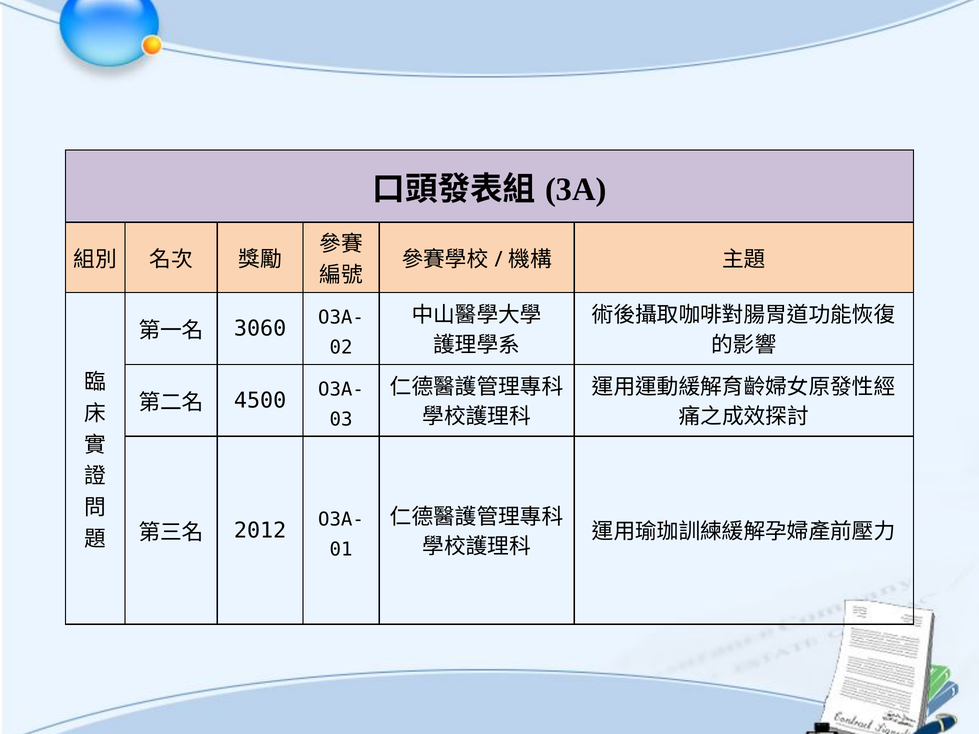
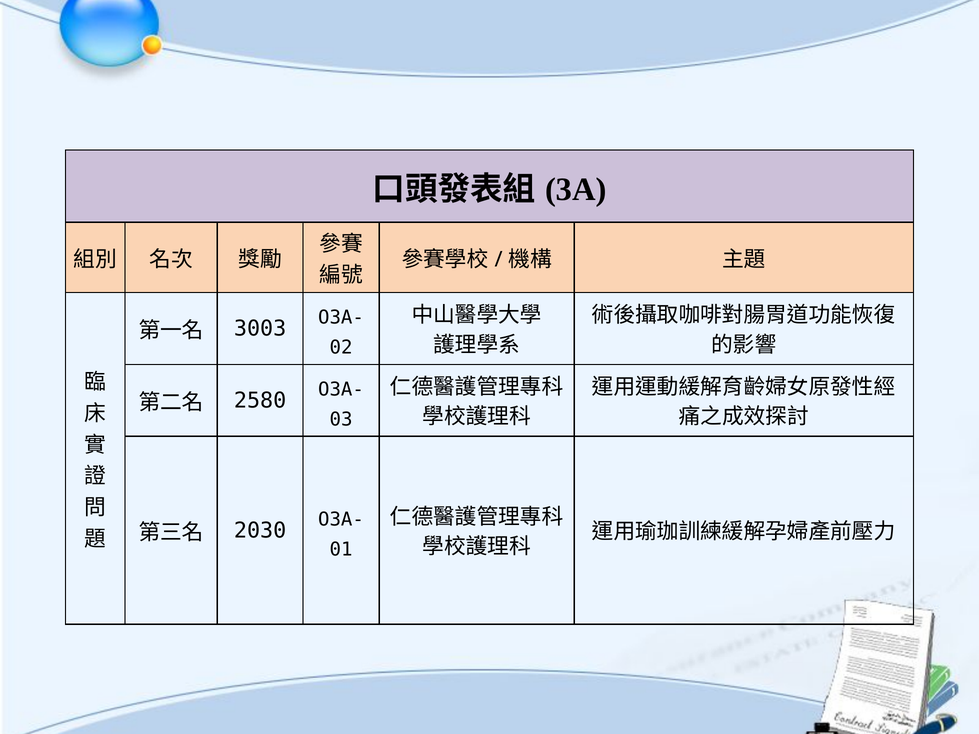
3060: 3060 -> 3003 (260, 329)
4500: 4500 -> 2580 (260, 401)
2012: 2012 -> 2030 (260, 531)
